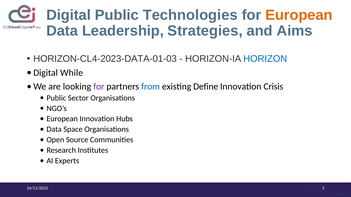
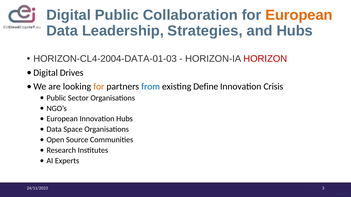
Technologies: Technologies -> Collaboration (190, 15)
and Aims: Aims -> Hubs (295, 31)
HORIZON-CL4-2023-DATA-01-03: HORIZON-CL4-2023-DATA-01-03 -> HORIZON-CL4-2004-DATA-01-03 (105, 59)
HORIZON colour: blue -> red (265, 59)
While: While -> Drives (72, 73)
for colour: purple -> orange (99, 87)
